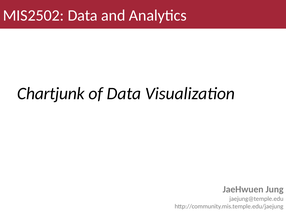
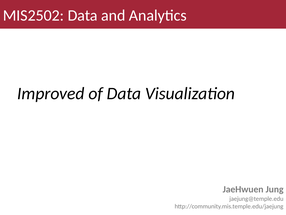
Chartjunk: Chartjunk -> Improved (51, 93)
